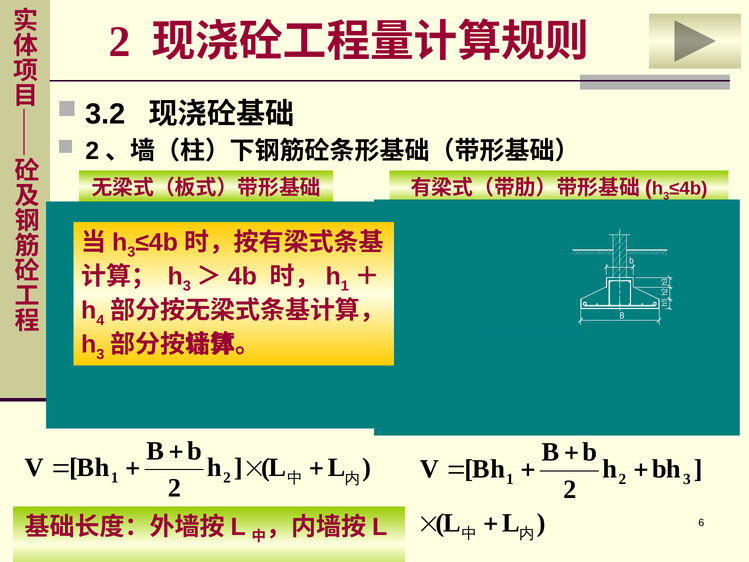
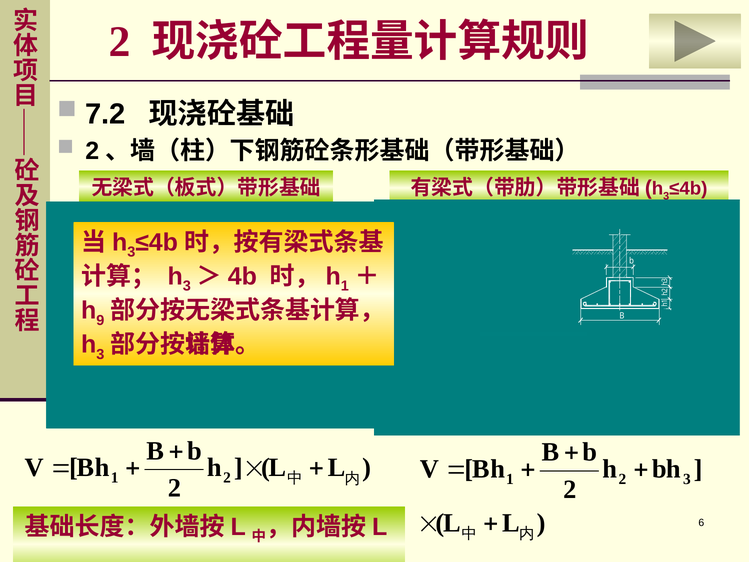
3.2: 3.2 -> 7.2 (105, 114)
4: 4 -> 9 (100, 320)
